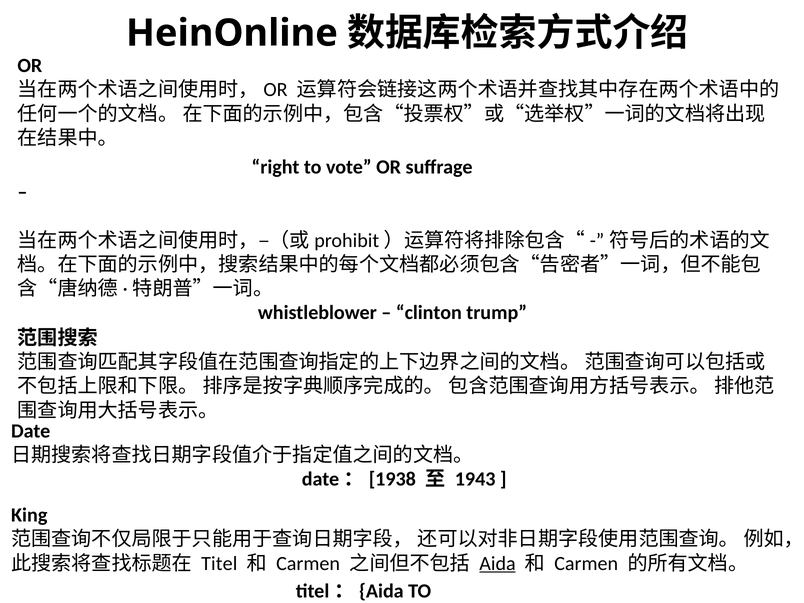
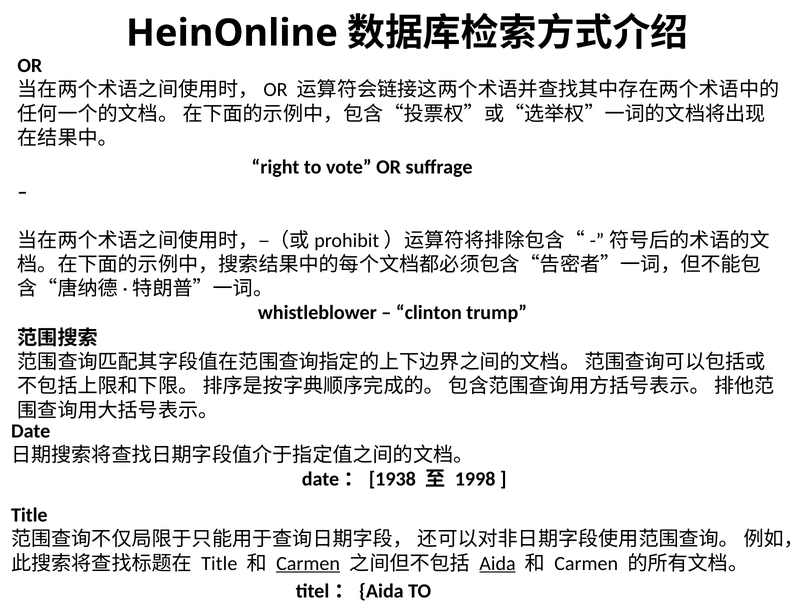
1943: 1943 -> 1998 (475, 479)
King: King -> Title (29, 515)
Titel: Titel -> Title (219, 563)
Carmen underline: none -> present (308, 563)
